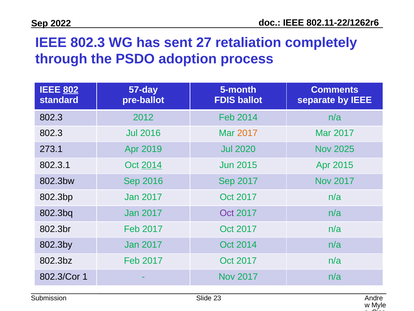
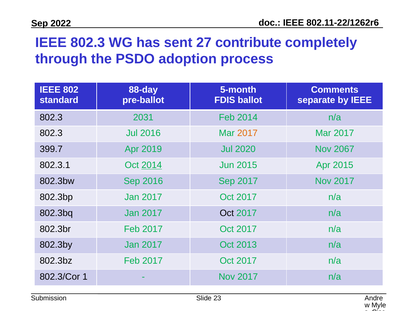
retaliation: retaliation -> contribute (248, 42)
802 underline: present -> none (71, 90)
57-day: 57-day -> 88-day (143, 90)
2012: 2012 -> 2031 (143, 117)
273.1: 273.1 -> 399.7 (51, 149)
2025: 2025 -> 2067 (344, 149)
Oct colour: purple -> black (227, 213)
2017 Oct 2014: 2014 -> 2013 (247, 245)
